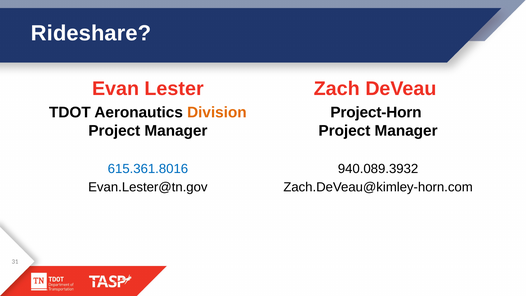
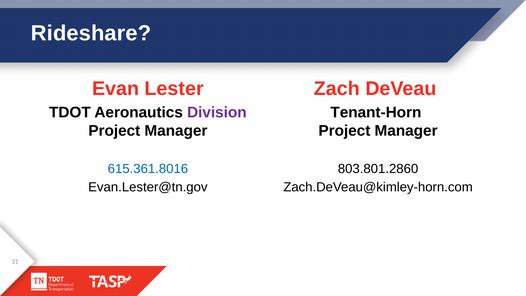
Division colour: orange -> purple (217, 112)
Project-Horn: Project-Horn -> Tenant-Horn (376, 112)
940.089.3932: 940.089.3932 -> 803.801.2860 (378, 169)
